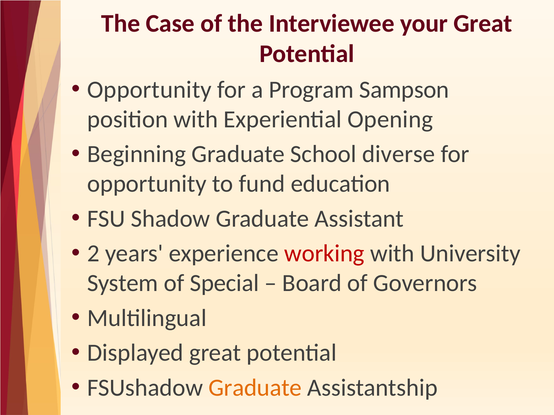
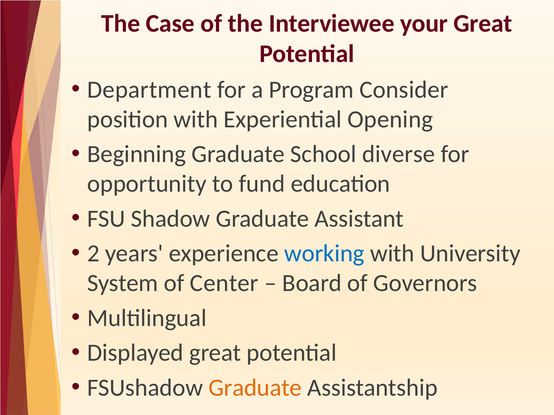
Opportunity: Opportunity -> Department (149, 90)
Sampson: Sampson -> Consider (404, 90)
working colour: red -> blue (324, 254)
Special: Special -> Center (224, 283)
